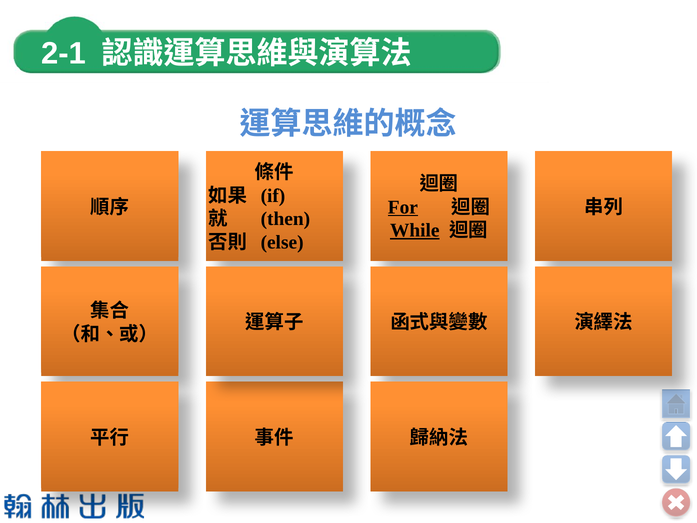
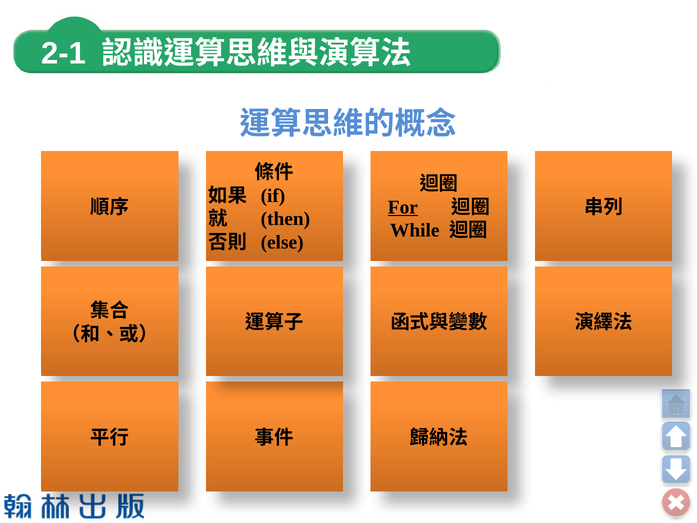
While underline: present -> none (415, 230)
